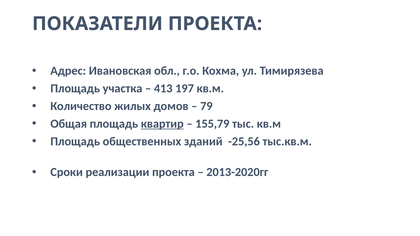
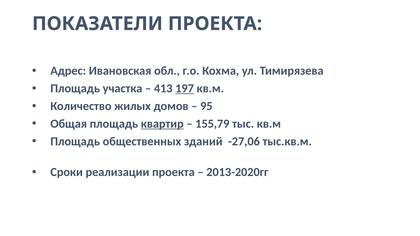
197 underline: none -> present (185, 89)
79: 79 -> 95 (206, 106)
-25,56: -25,56 -> -27,06 (244, 141)
